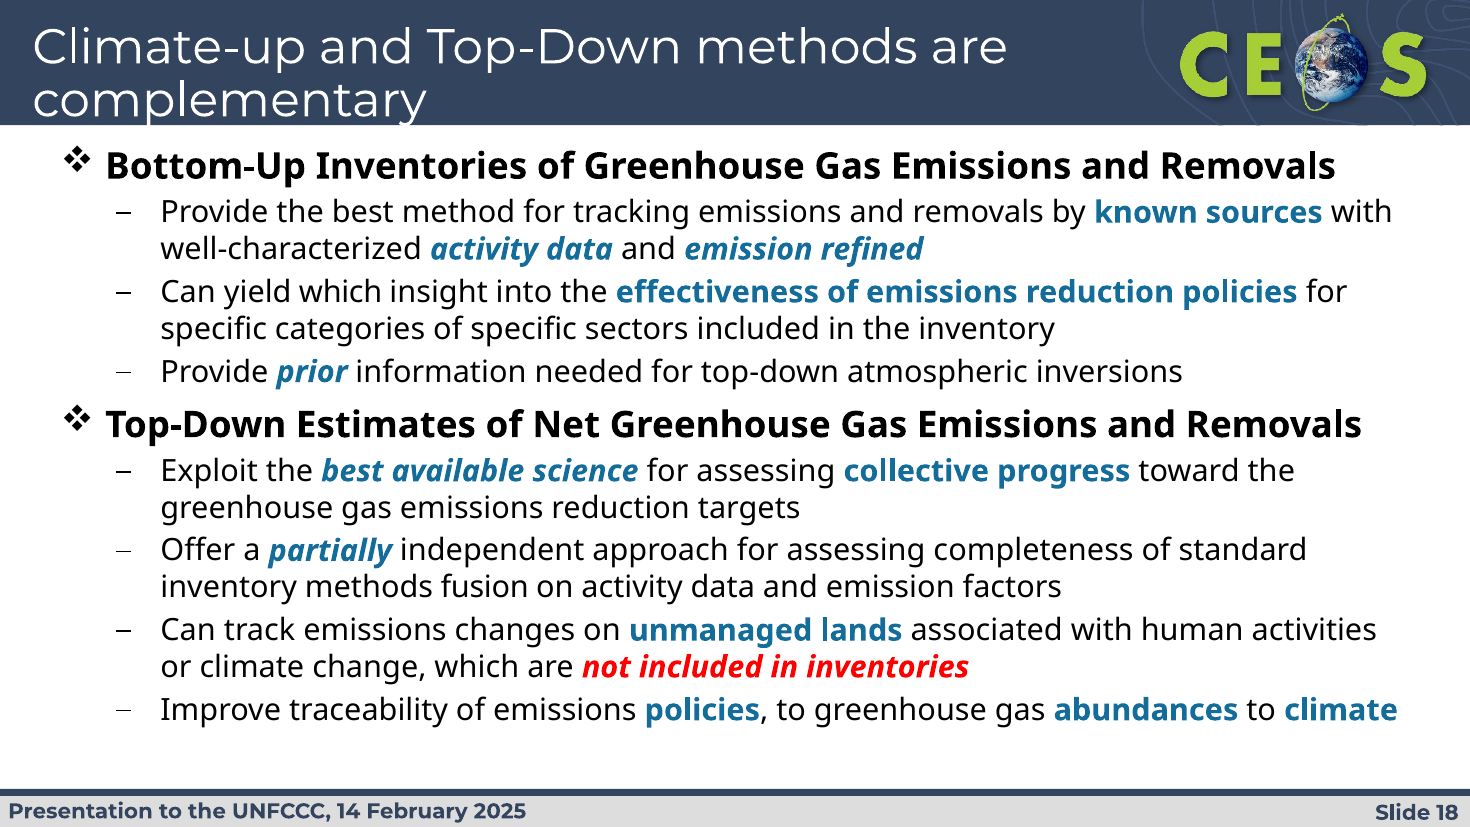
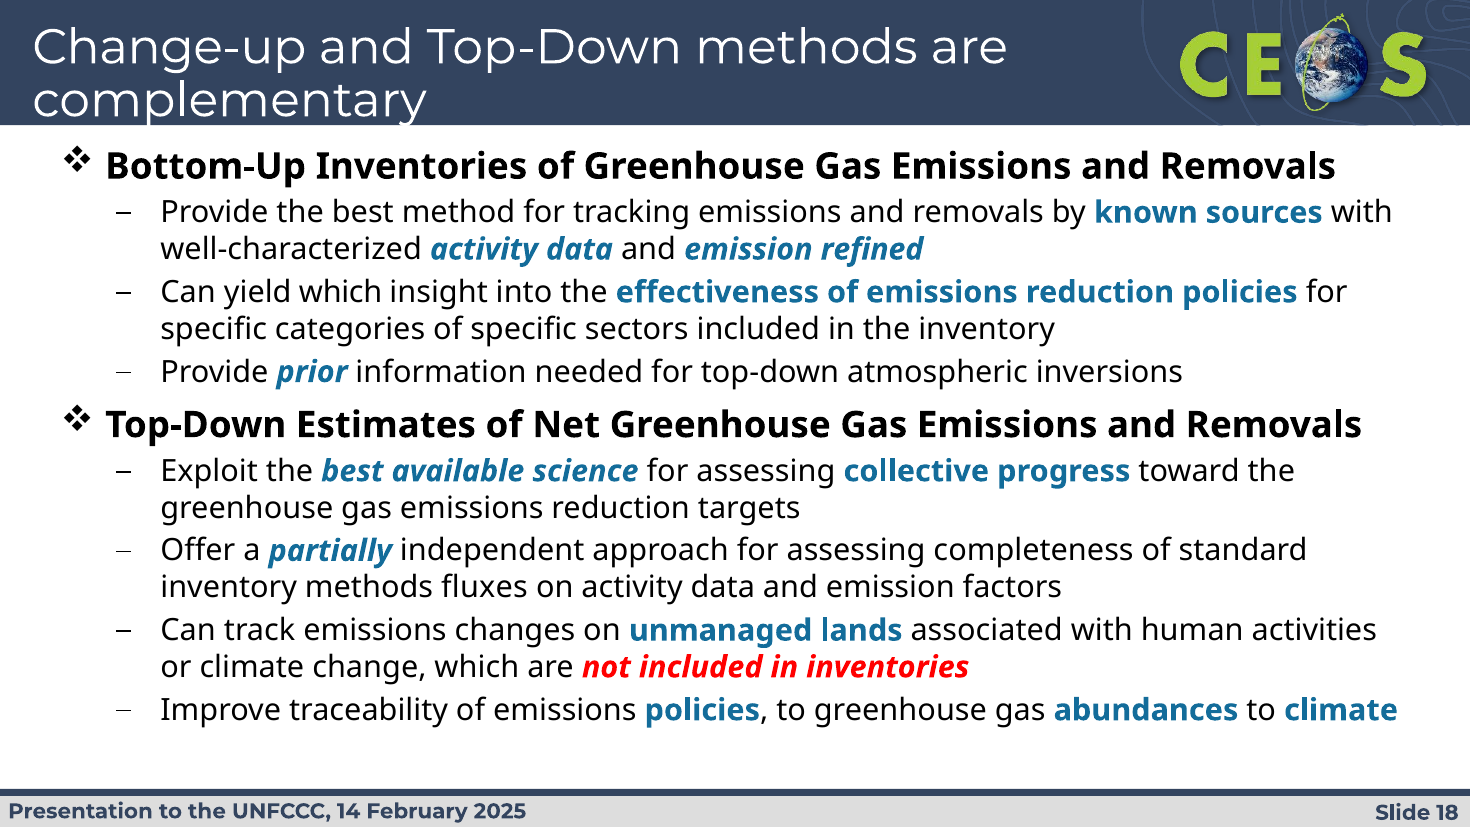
Climate-up: Climate-up -> Change-up (169, 47)
fusion: fusion -> fluxes (484, 588)
